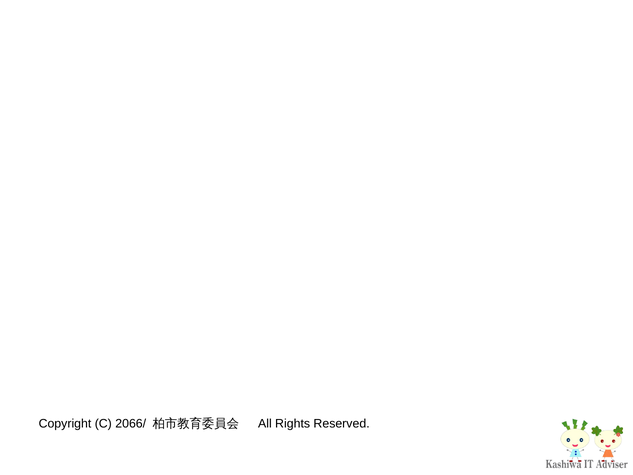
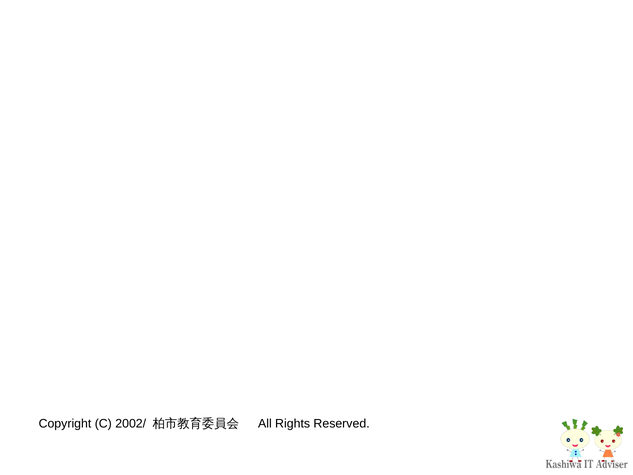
2066/: 2066/ -> 2002/ (131, 423)
